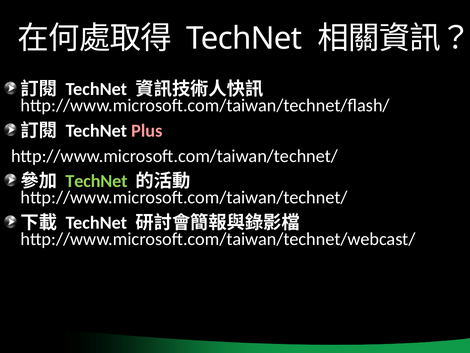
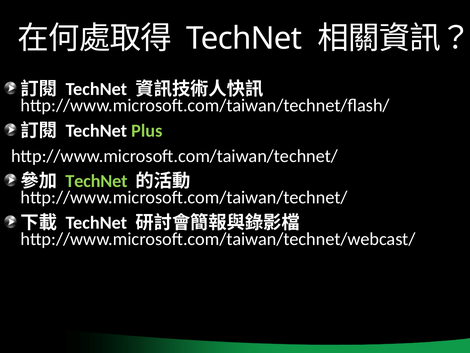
Plus colour: pink -> light green (147, 131)
